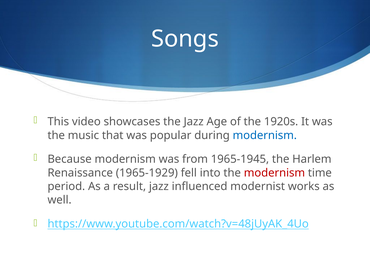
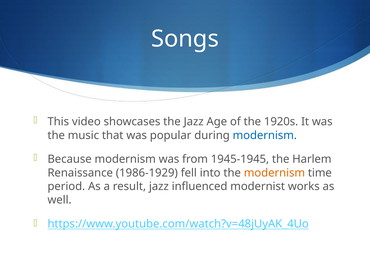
1965-1945: 1965-1945 -> 1945-1945 (240, 159)
1965-1929: 1965-1929 -> 1986-1929 (147, 172)
modernism colour: red -> orange (274, 172)
